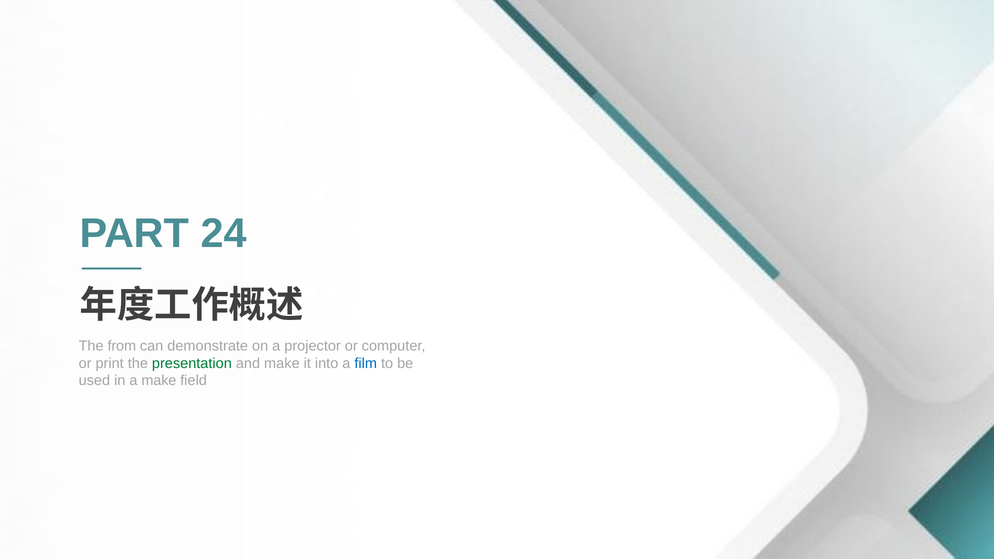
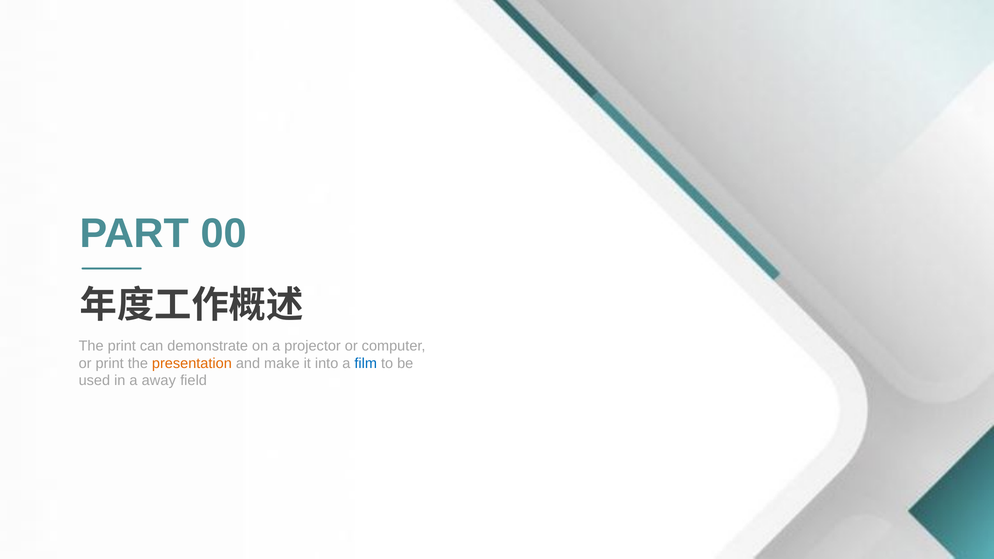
24: 24 -> 00 (224, 234)
The from: from -> print (122, 346)
presentation colour: green -> orange (192, 363)
a make: make -> away (159, 381)
